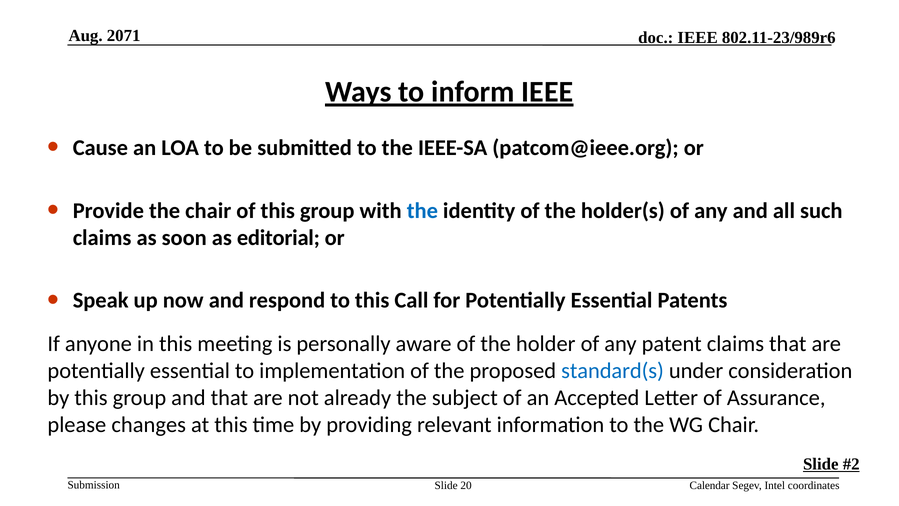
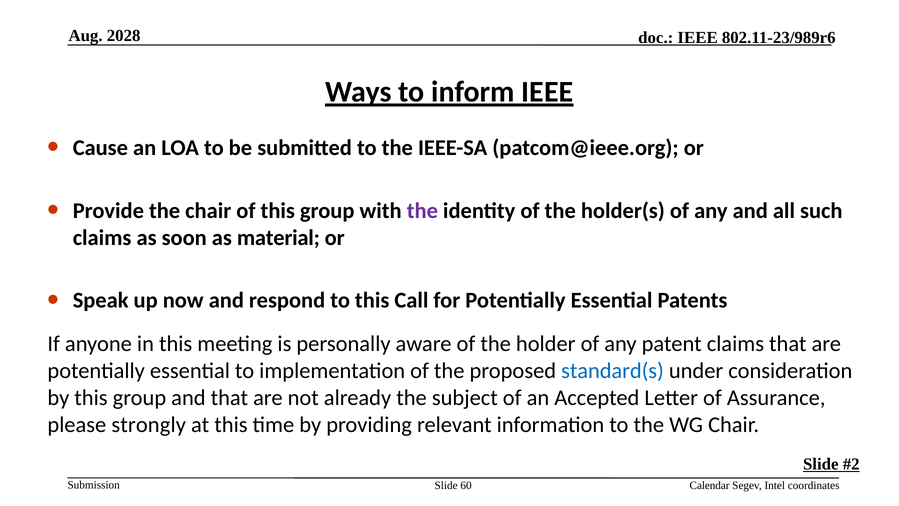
2071: 2071 -> 2028 (124, 36)
the colour: blue -> purple (422, 210)
editorial: editorial -> material (278, 237)
changes: changes -> strongly (149, 425)
20: 20 -> 60 (466, 485)
